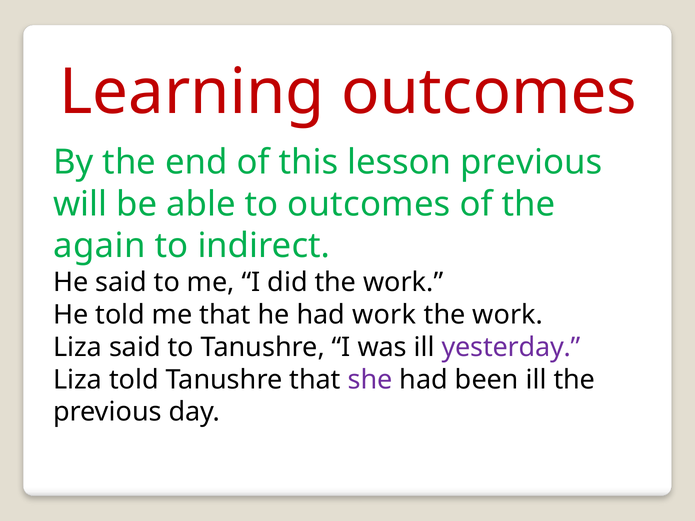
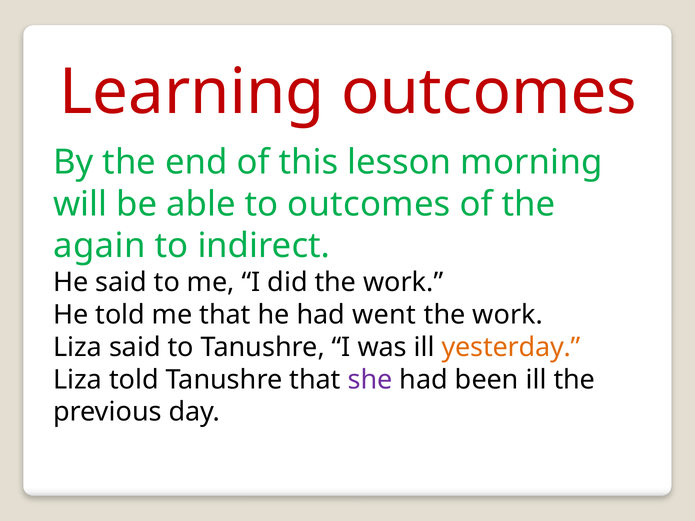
lesson previous: previous -> morning (532, 163)
had work: work -> went (384, 315)
yesterday colour: purple -> orange (511, 347)
